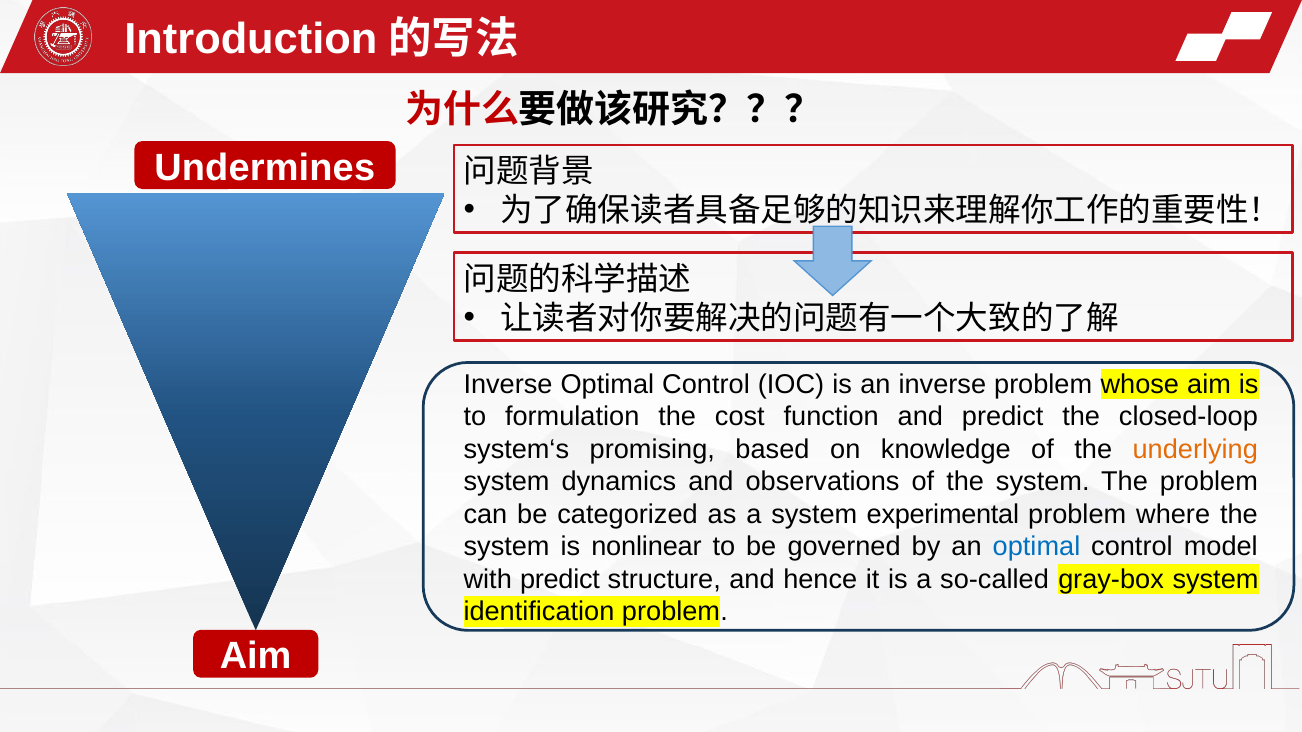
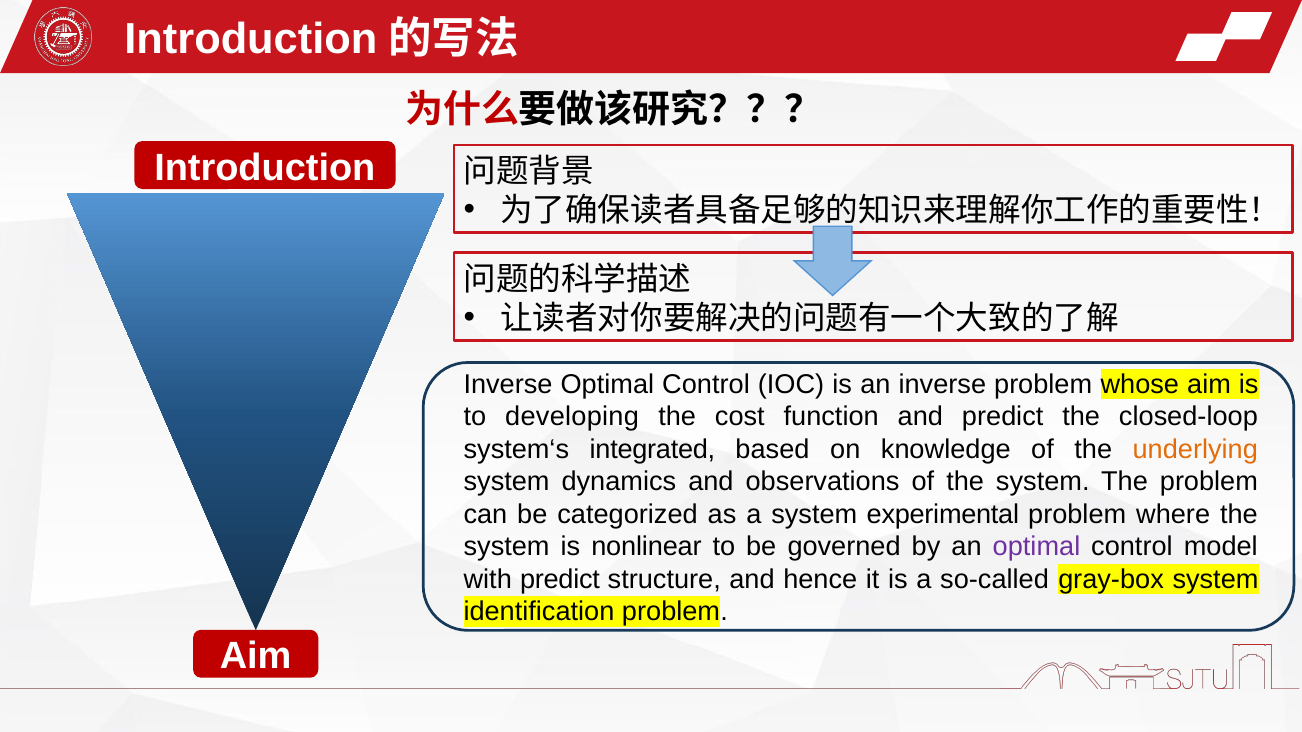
Undermines: Undermines -> Introduction (265, 168)
formulation: formulation -> developing (572, 417)
promising: promising -> integrated (652, 449)
optimal colour: blue -> purple (1036, 547)
